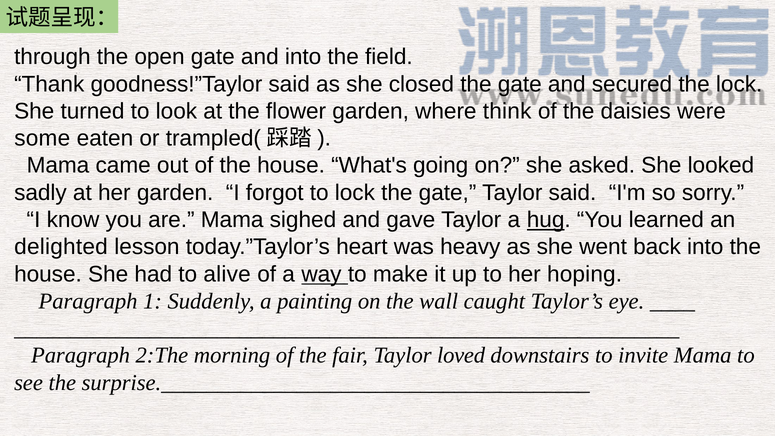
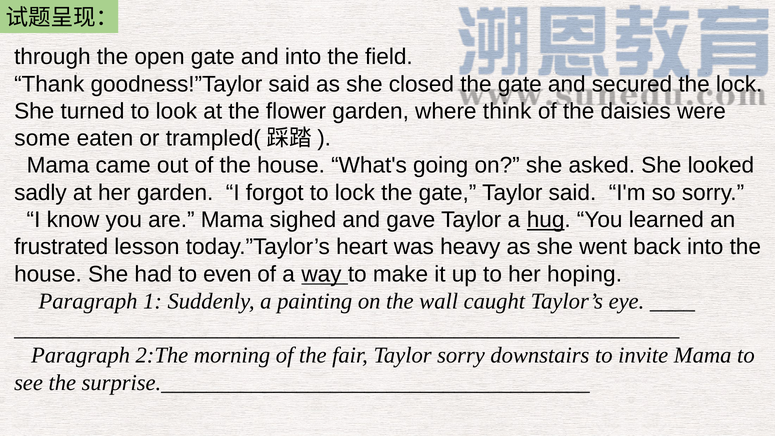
delighted: delighted -> frustrated (61, 247)
alive: alive -> even (227, 274)
Taylor loved: loved -> sorry (461, 355)
